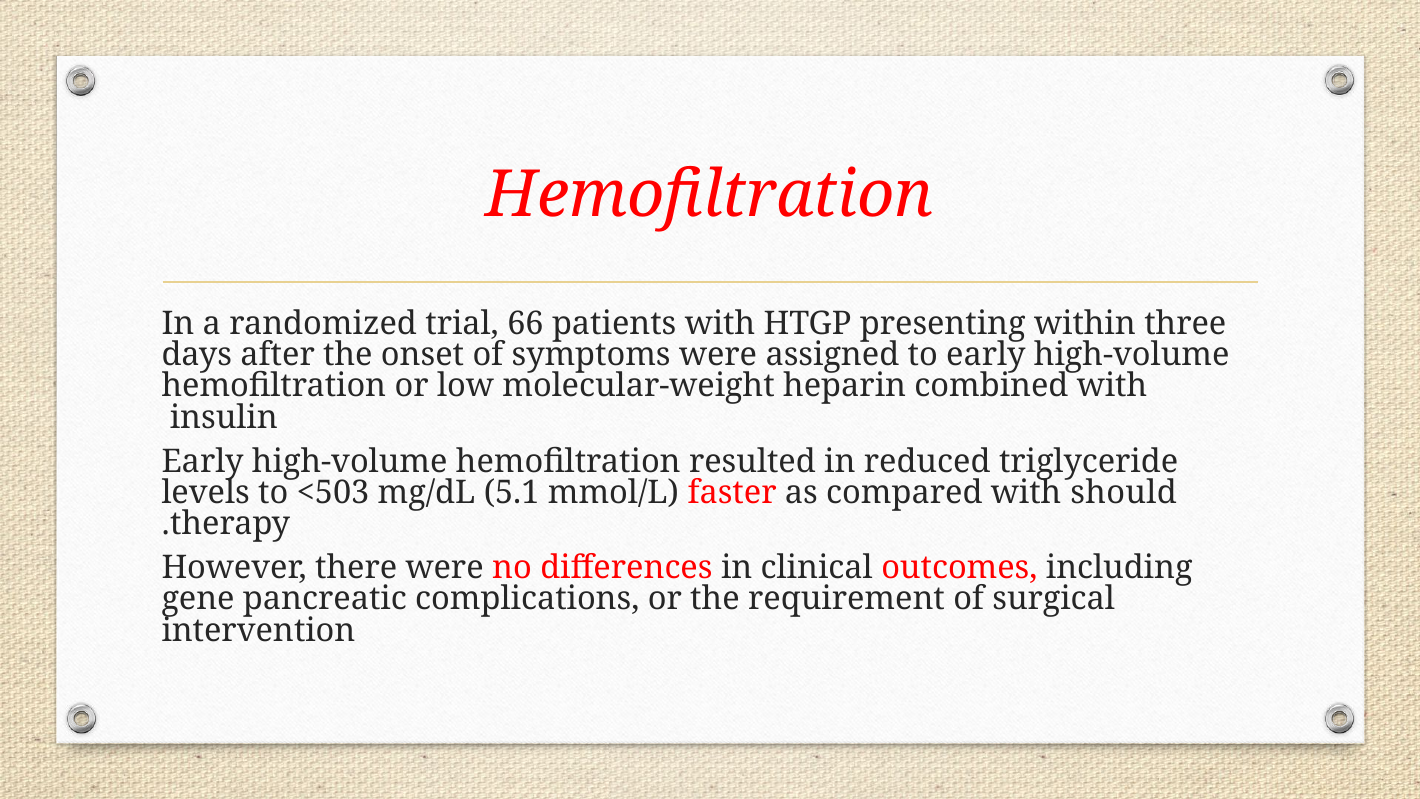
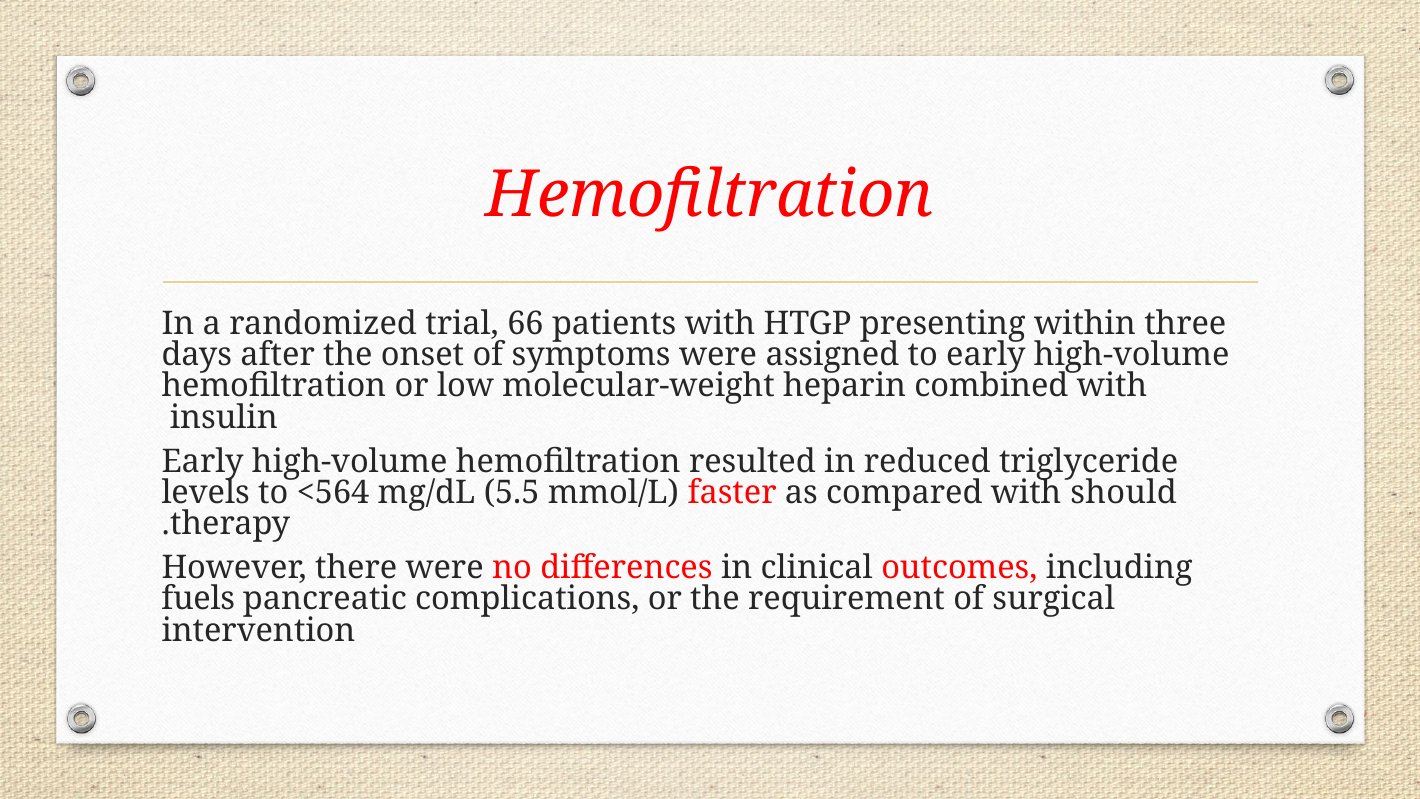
<503: <503 -> <564 (333, 493)
5.1: 5.1 -> 5.5 (512, 493)
gene: gene -> fuels (198, 599)
